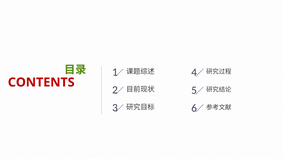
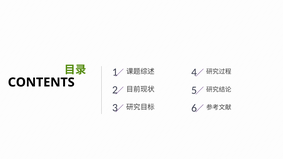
CONTENTS colour: red -> black (41, 82)
